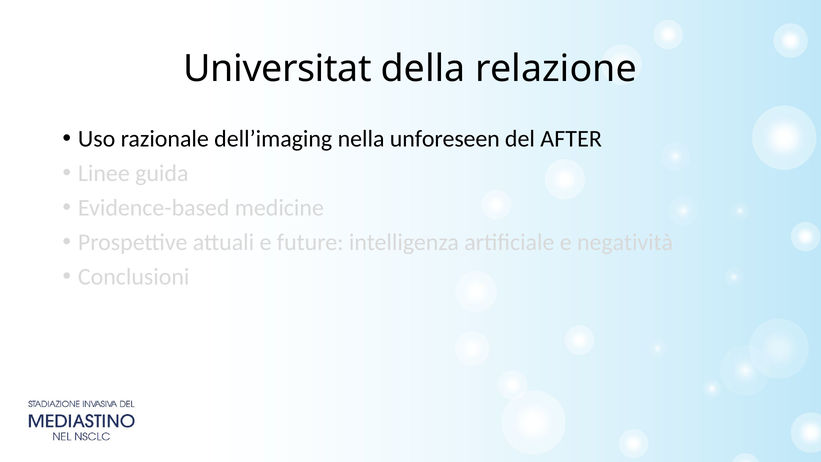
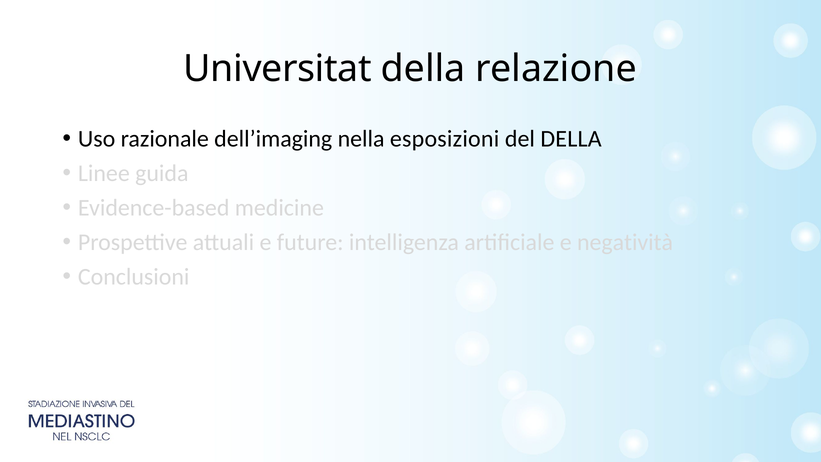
unforeseen: unforeseen -> esposizioni (445, 139)
del AFTER: AFTER -> DELLA (571, 139)
